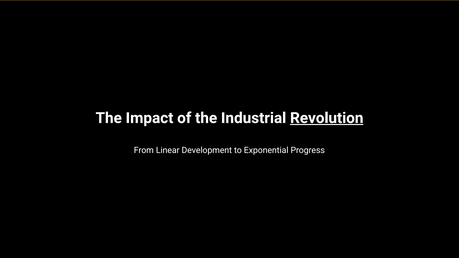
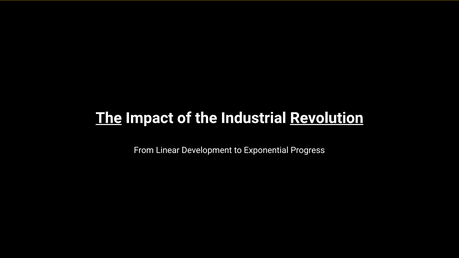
The underline: none -> present (109, 118)
